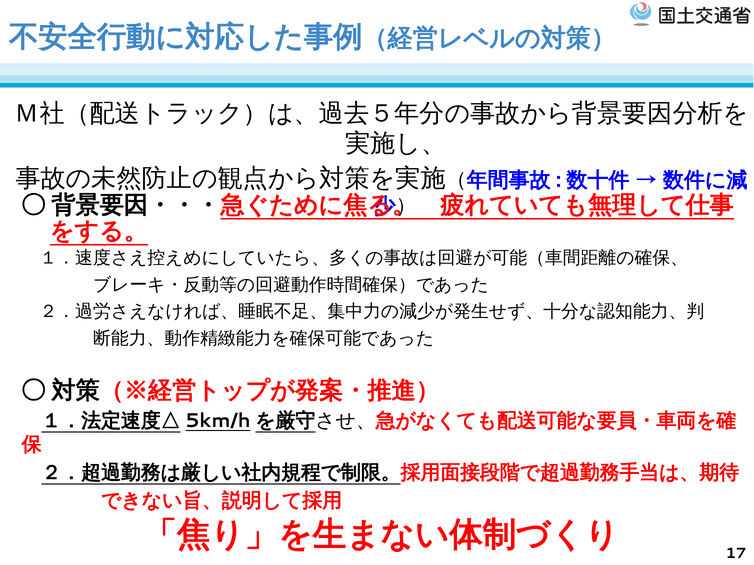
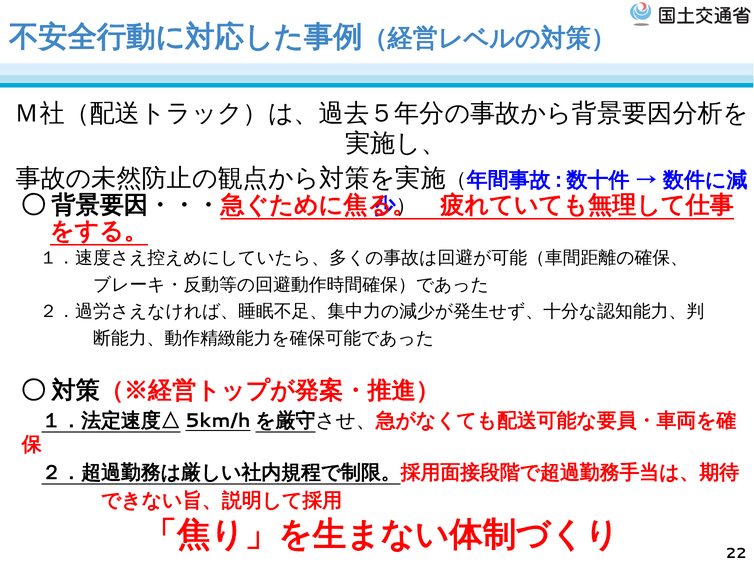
17: 17 -> 22 (736, 554)
